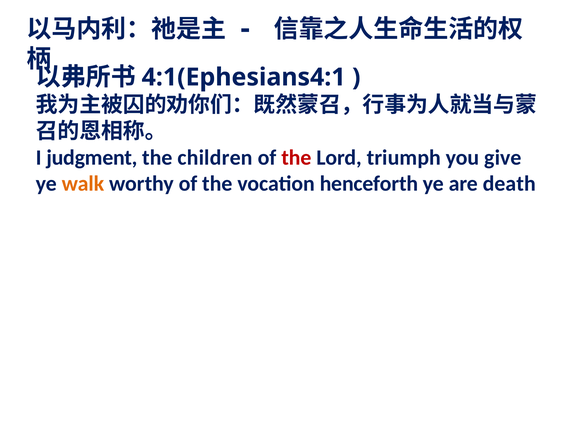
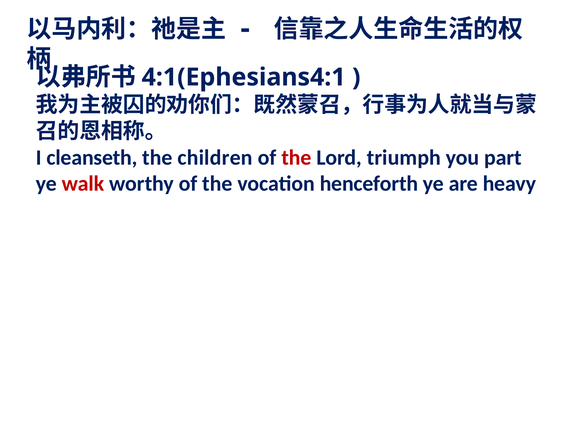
judgment: judgment -> cleanseth (92, 157)
give: give -> part (503, 157)
walk colour: orange -> red (83, 184)
death: death -> heavy (509, 184)
